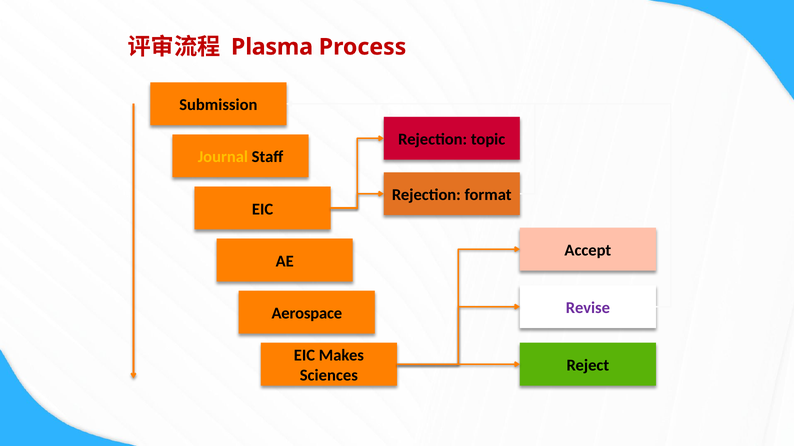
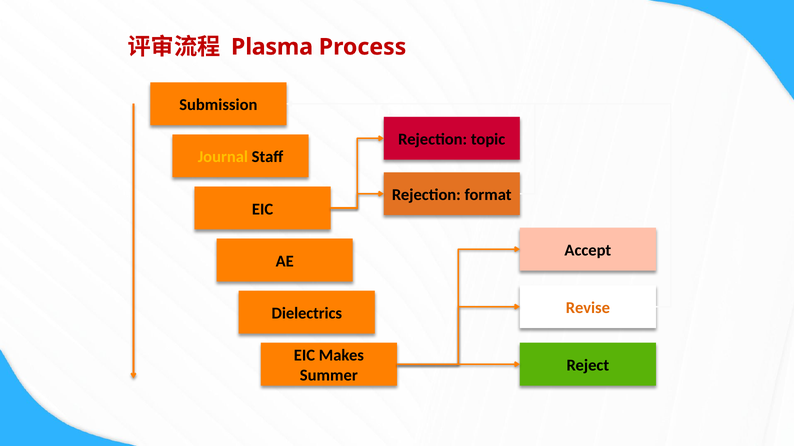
Revise colour: purple -> orange (588, 308)
Aerospace: Aerospace -> Dielectrics (307, 314)
Sciences: Sciences -> Summer (329, 376)
